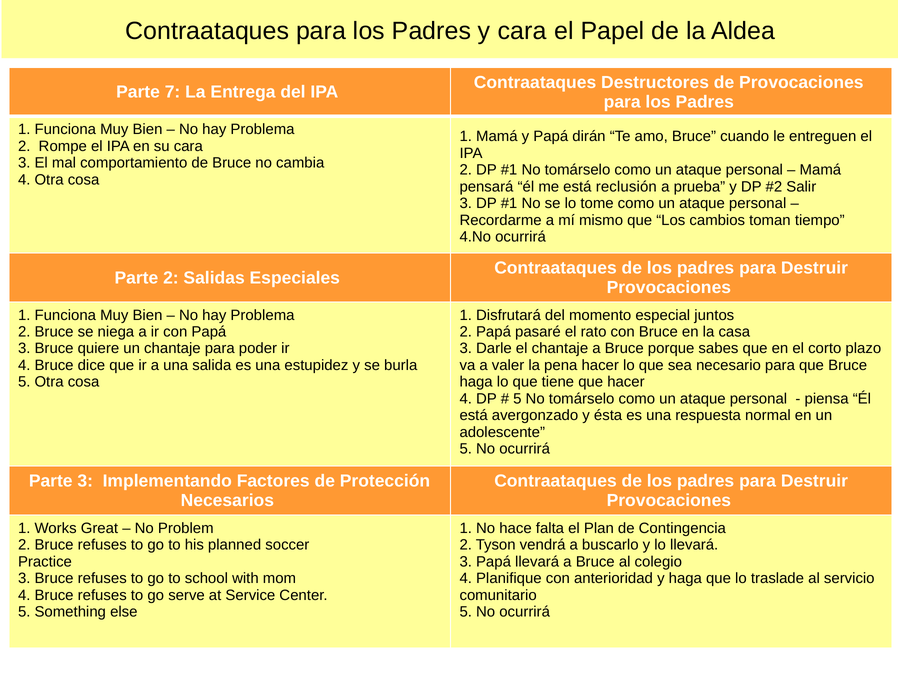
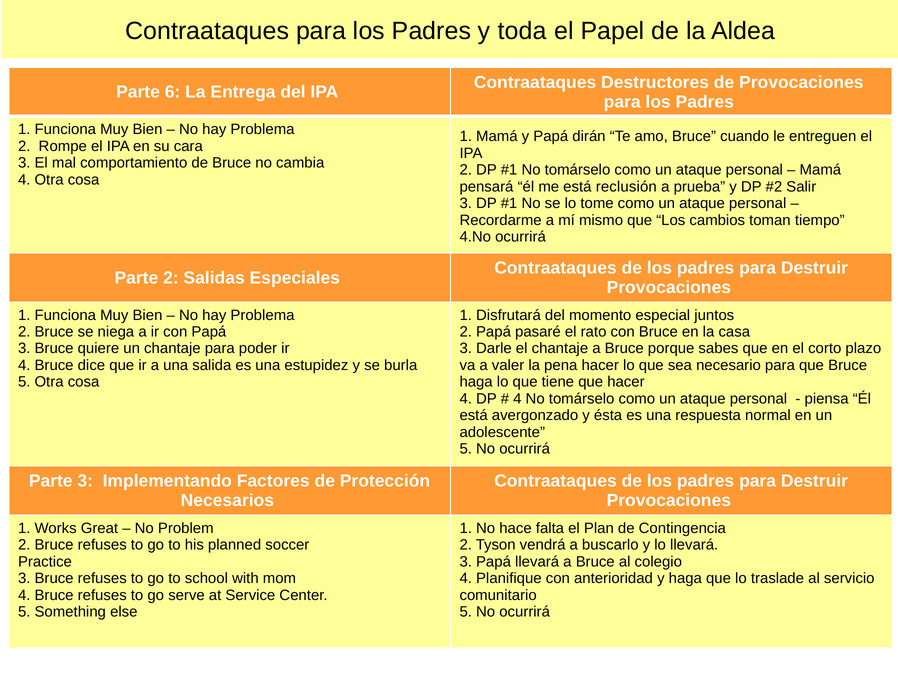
y cara: cara -> toda (522, 31)
7: 7 -> 6 (173, 92)
5: 5 -> 4 (517, 399)
